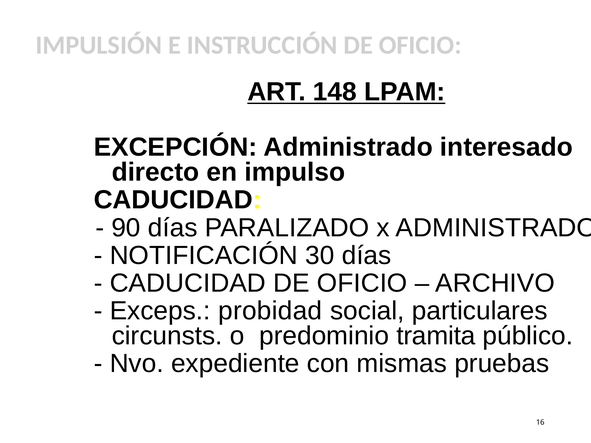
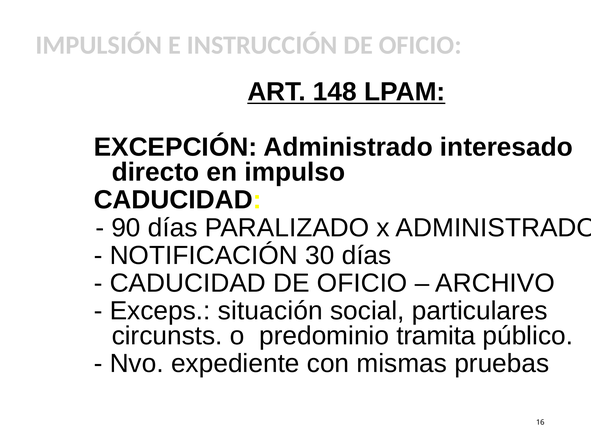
probidad: probidad -> situación (270, 311)
